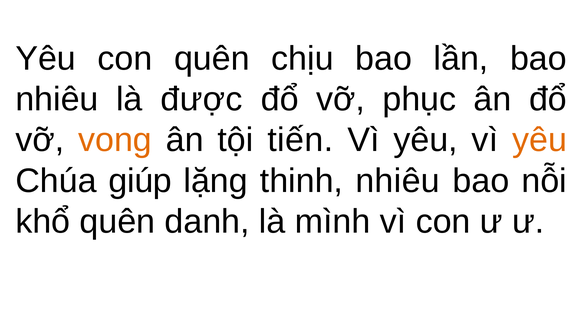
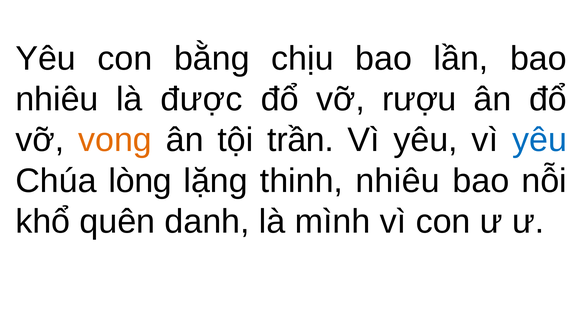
con quên: quên -> bằng (212, 58)
phục: phục -> rượu (419, 99)
tiến: tiến -> trần (301, 140)
yêu colour: orange -> blue (540, 140)
giúp: giúp -> lòng (140, 181)
